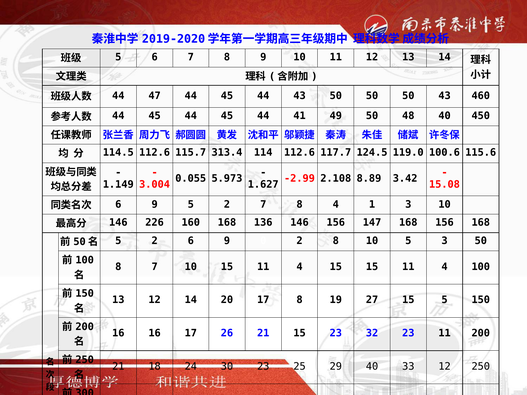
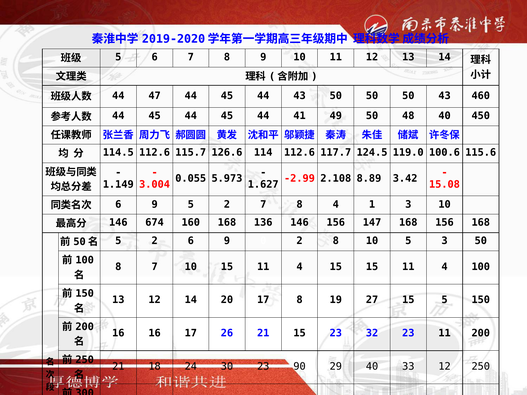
313.4: 313.4 -> 126.6 (227, 153)
226: 226 -> 674 (155, 223)
25: 25 -> 90 (300, 367)
